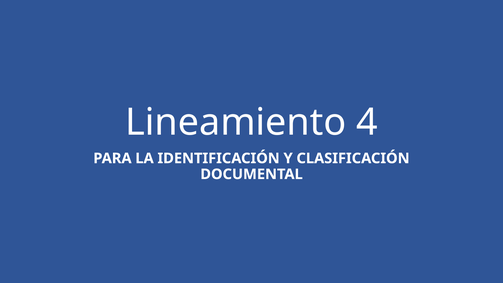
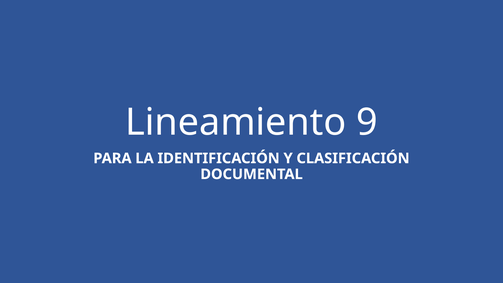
4: 4 -> 9 (367, 122)
